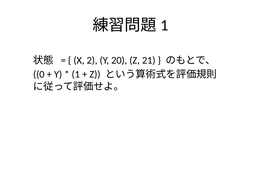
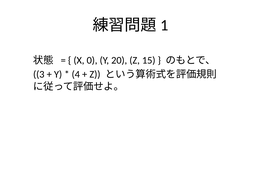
2: 2 -> 0 (92, 60)
21: 21 -> 15 (149, 60)
0: 0 -> 3 (39, 74)
1: 1 -> 4 (76, 74)
